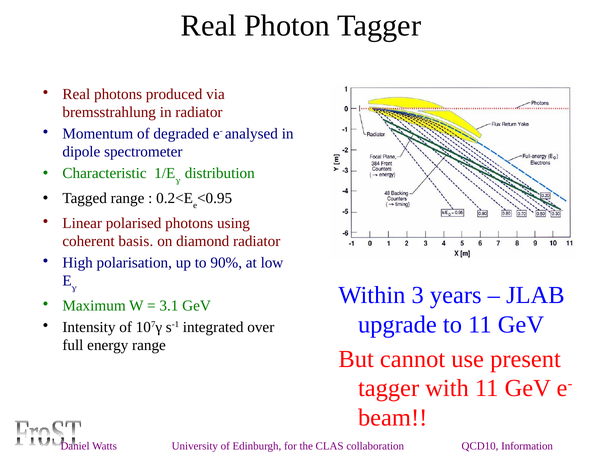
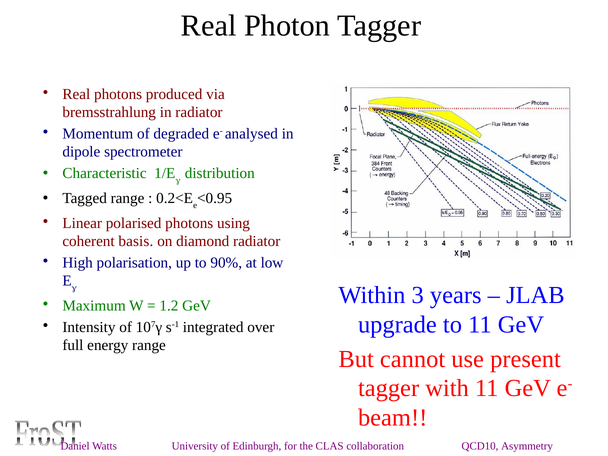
3.1: 3.1 -> 1.2 (169, 306)
Information: Information -> Asymmetry (527, 446)
